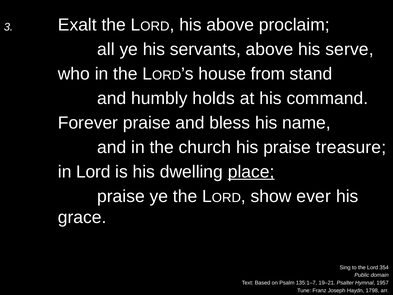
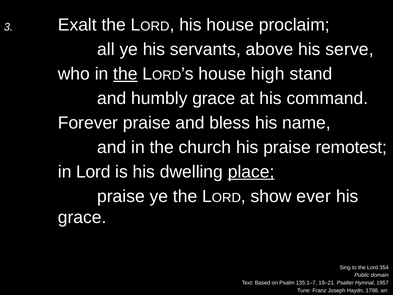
his above: above -> house (230, 25)
the underline: none -> present (125, 74)
from: from -> high (268, 74)
humbly holds: holds -> grace (214, 98)
treasure: treasure -> remotest (351, 147)
